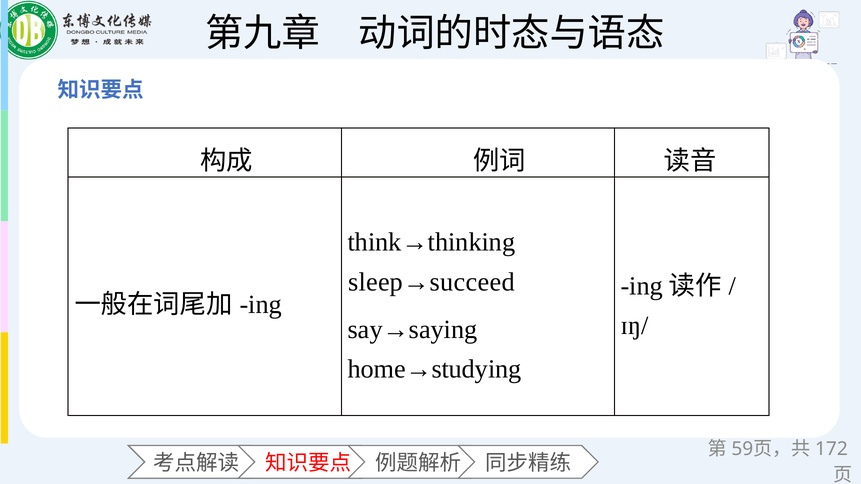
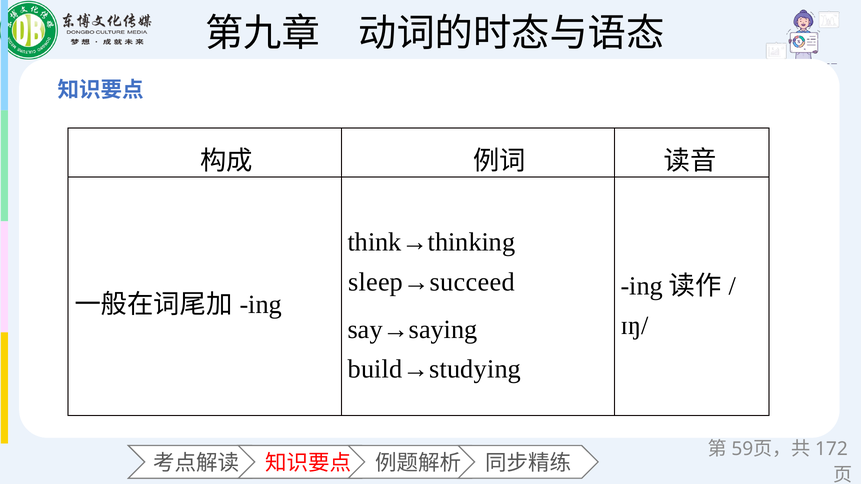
home→studying: home→studying -> build→studying (434, 369)
